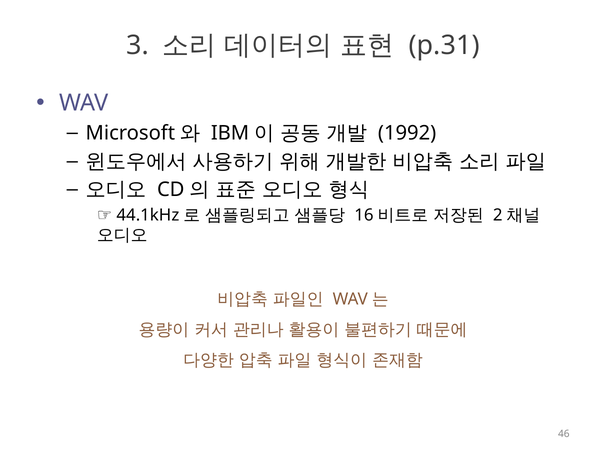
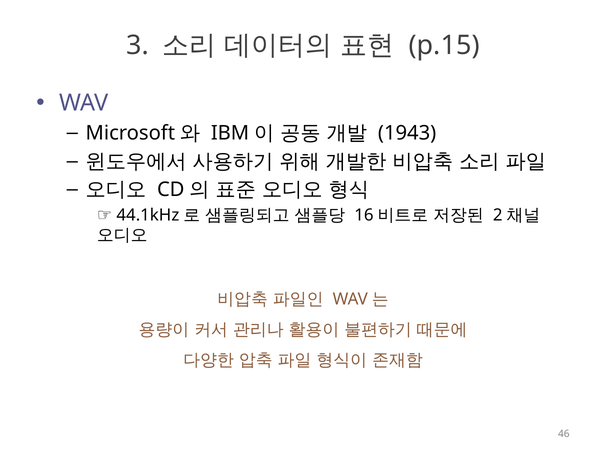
p.31: p.31 -> p.15 (444, 45)
1992: 1992 -> 1943 (407, 133)
